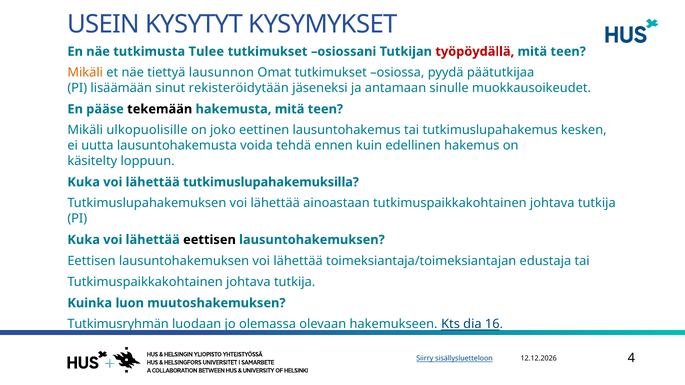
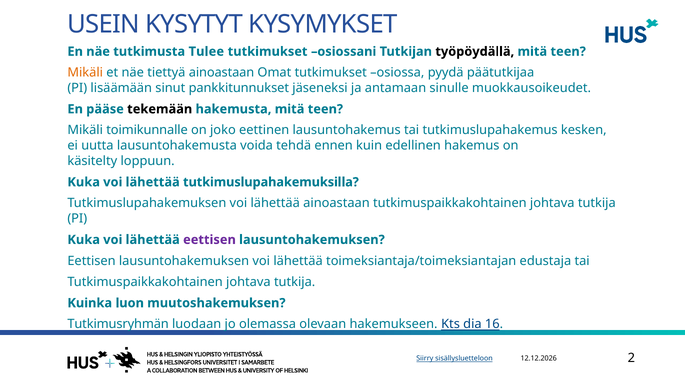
työpöydällä colour: red -> black (475, 52)
tiettyä lausunnon: lausunnon -> ainoastaan (222, 73)
rekisteröidytään: rekisteröidytään -> pankkitunnukset (239, 88)
ulkopuolisille: ulkopuolisille -> toimikunnalle (147, 130)
eettisen colour: black -> purple (209, 240)
4: 4 -> 2 (631, 358)
